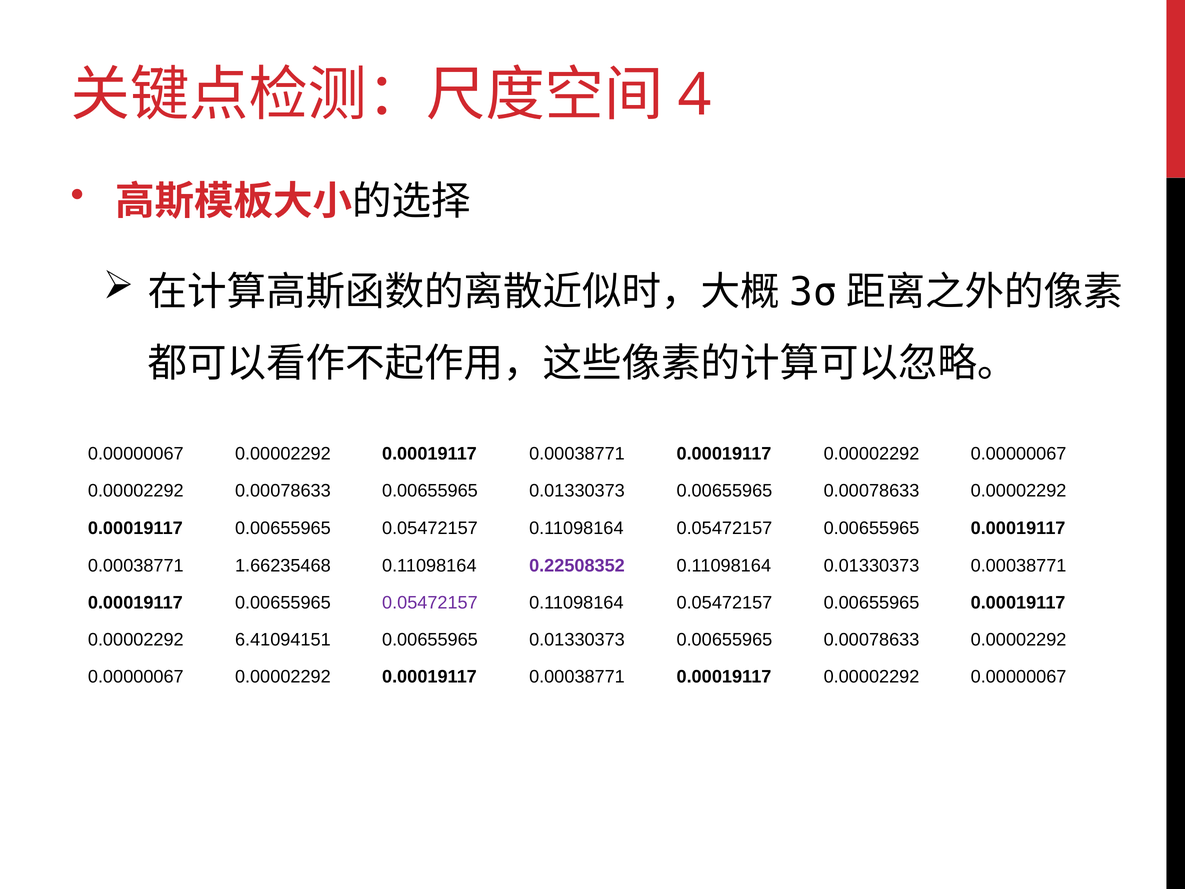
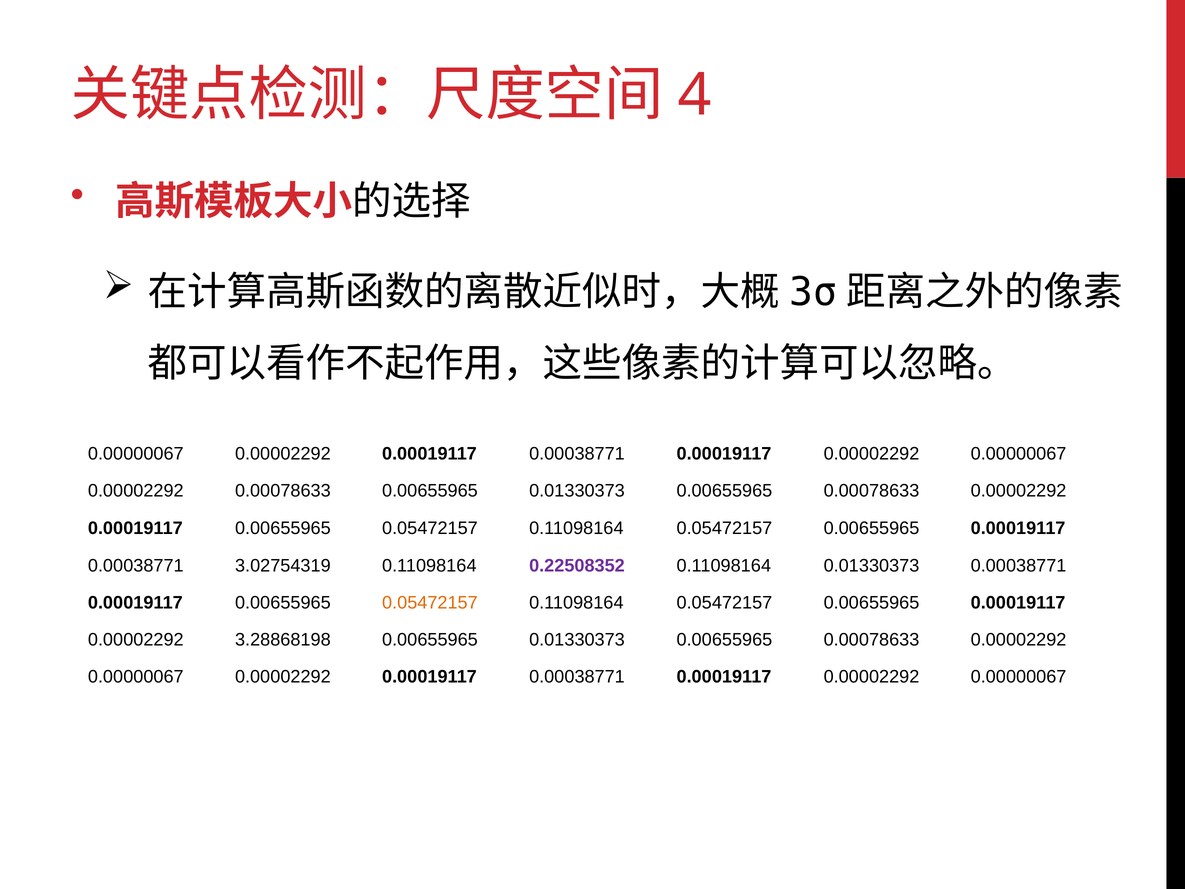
1.66235468: 1.66235468 -> 3.02754319 (283, 565)
0.05472157 colour: purple -> orange (430, 602)
6.41094151: 6.41094151 -> 3.28868198 (283, 639)
